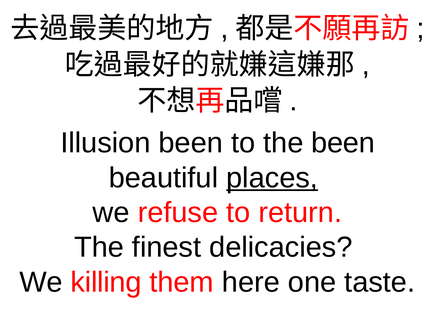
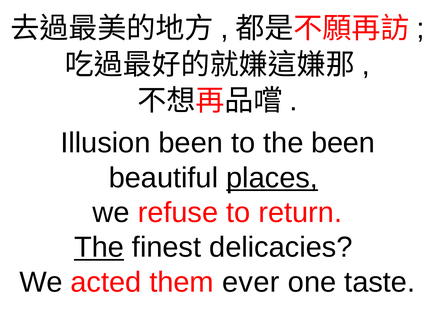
The underline: none -> present (99, 248)
killing: killing -> acted (106, 282)
here: here -> ever (251, 282)
